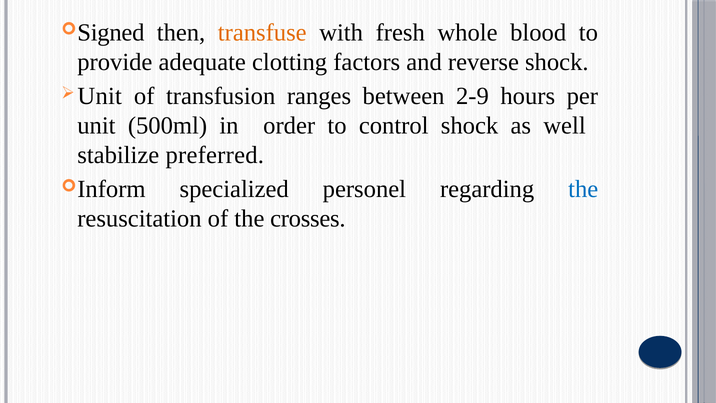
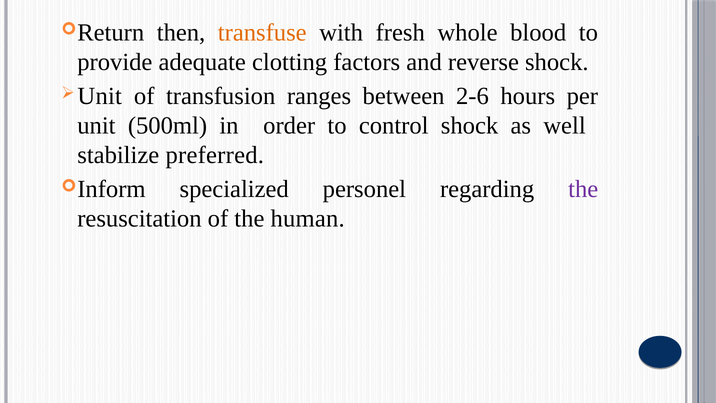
Signed: Signed -> Return (111, 33)
2-9: 2-9 -> 2-6 (472, 96)
the colour: blue -> purple (583, 189)
crosses: crosses -> human (308, 219)
